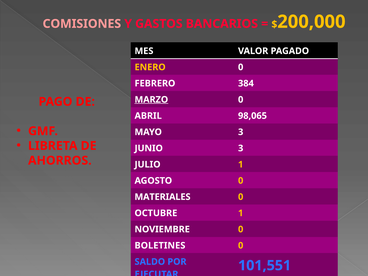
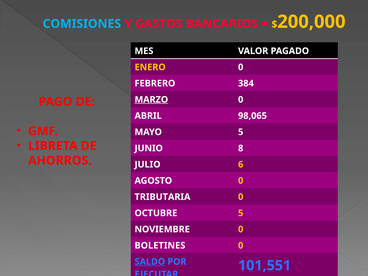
COMISIONES colour: pink -> light blue (82, 24)
MAYO 3: 3 -> 5 (241, 132)
JUNIO 3: 3 -> 8 (241, 148)
JULIO 1: 1 -> 6 (241, 164)
MATERIALES: MATERIALES -> TRIBUTARIA (162, 197)
OCTUBRE 1: 1 -> 5 (241, 213)
SALDO underline: none -> present (150, 262)
